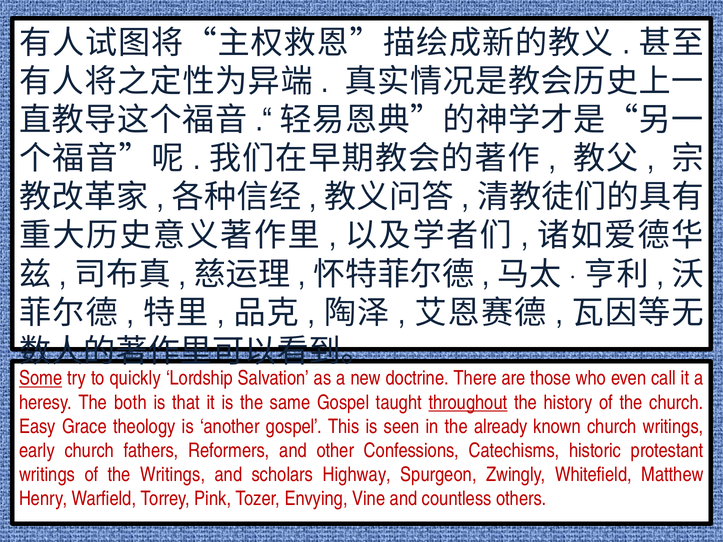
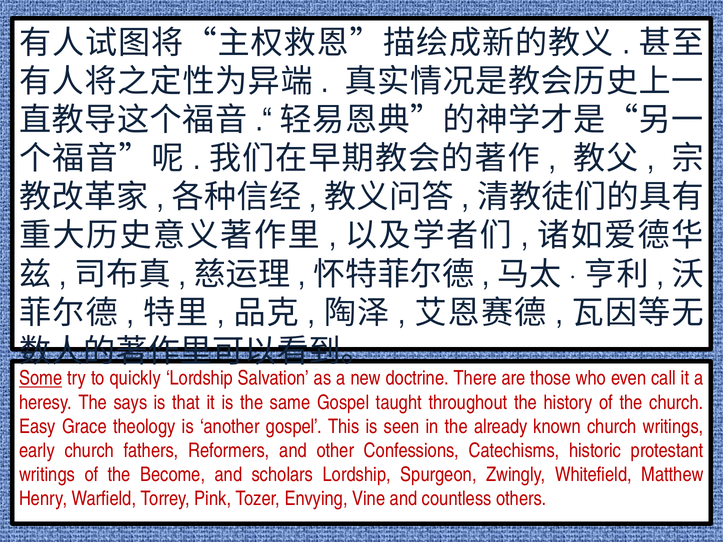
both: both -> says (131, 403)
throughout underline: present -> none (468, 403)
the Writings: Writings -> Become (173, 475)
scholars Highway: Highway -> Lordship (357, 475)
